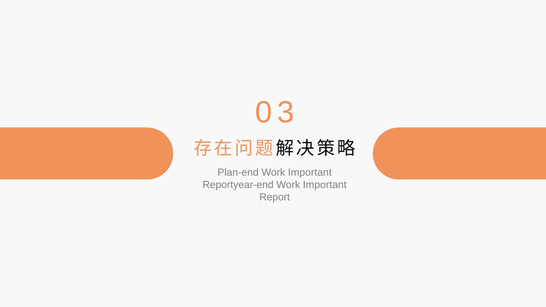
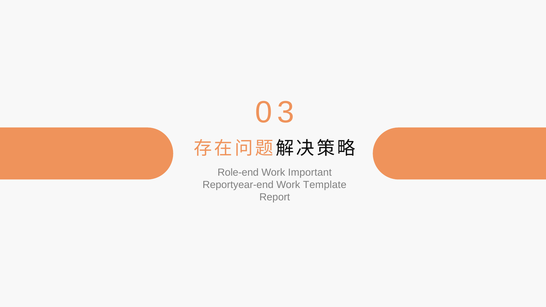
Plan-end: Plan-end -> Role-end (238, 173)
Reportyear-end Work Important: Important -> Template (325, 185)
